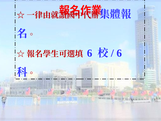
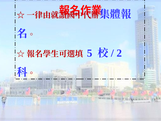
6: 6 -> 5 (90, 53)
6: 6 -> 2 (119, 53)
